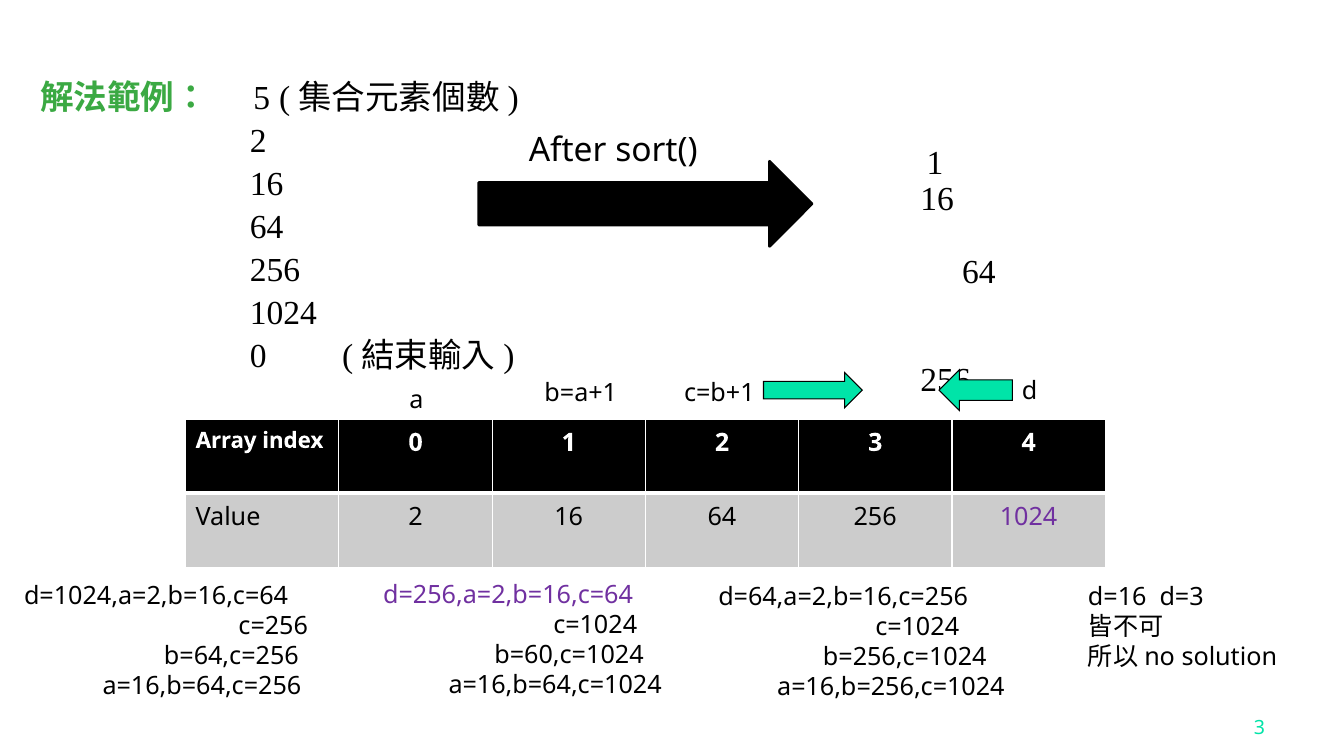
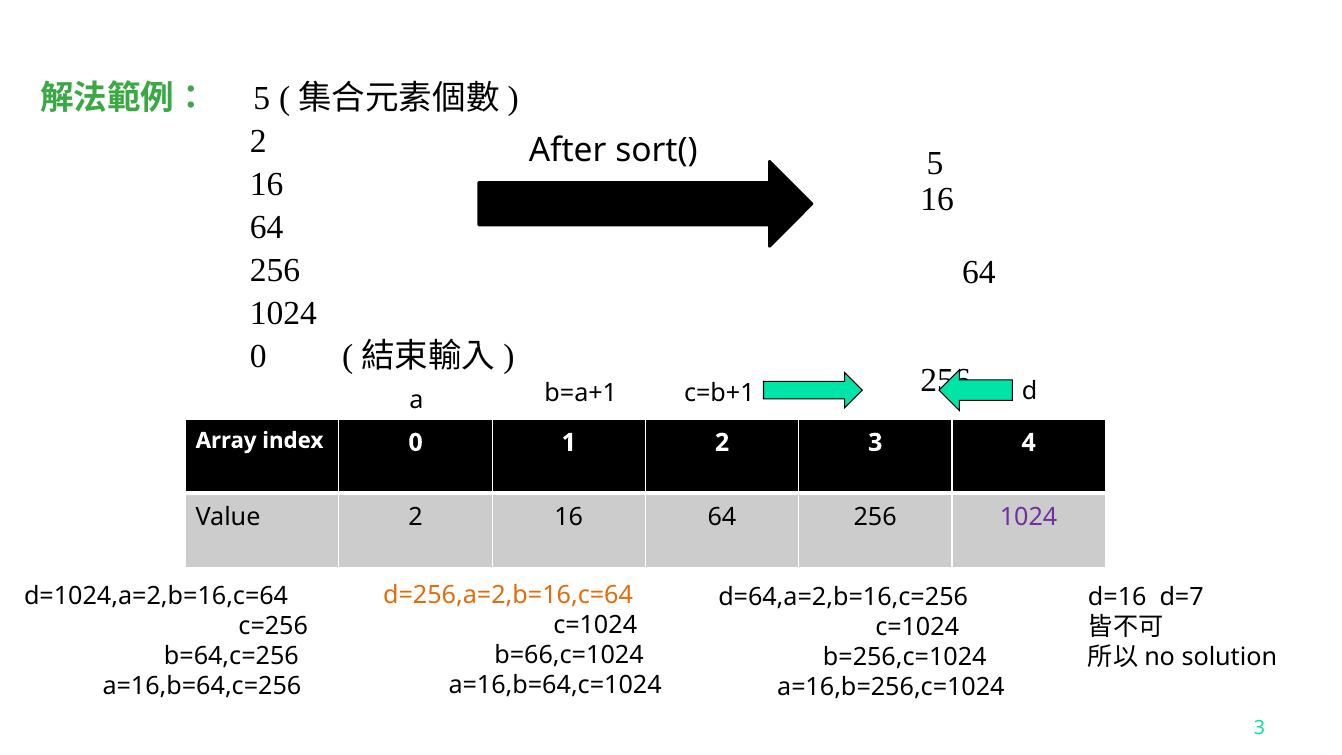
sort( 1: 1 -> 5 (935, 163)
d=256,a=2,b=16,c=64 colour: purple -> orange (508, 595)
d=3: d=3 -> d=7 (1182, 597)
b=60,c=1024: b=60,c=1024 -> b=66,c=1024 (569, 655)
